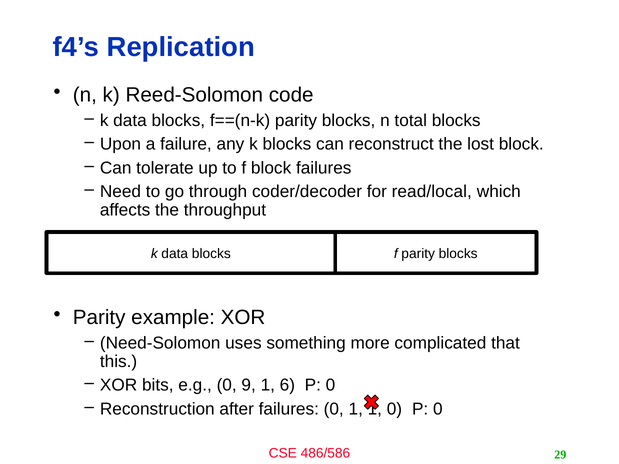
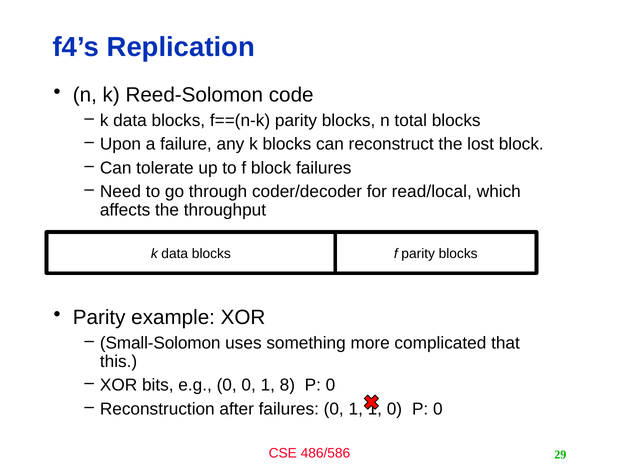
Need-Solomon: Need-Solomon -> Small-Solomon (160, 343)
0 9: 9 -> 0 (249, 386)
6: 6 -> 8 (287, 386)
